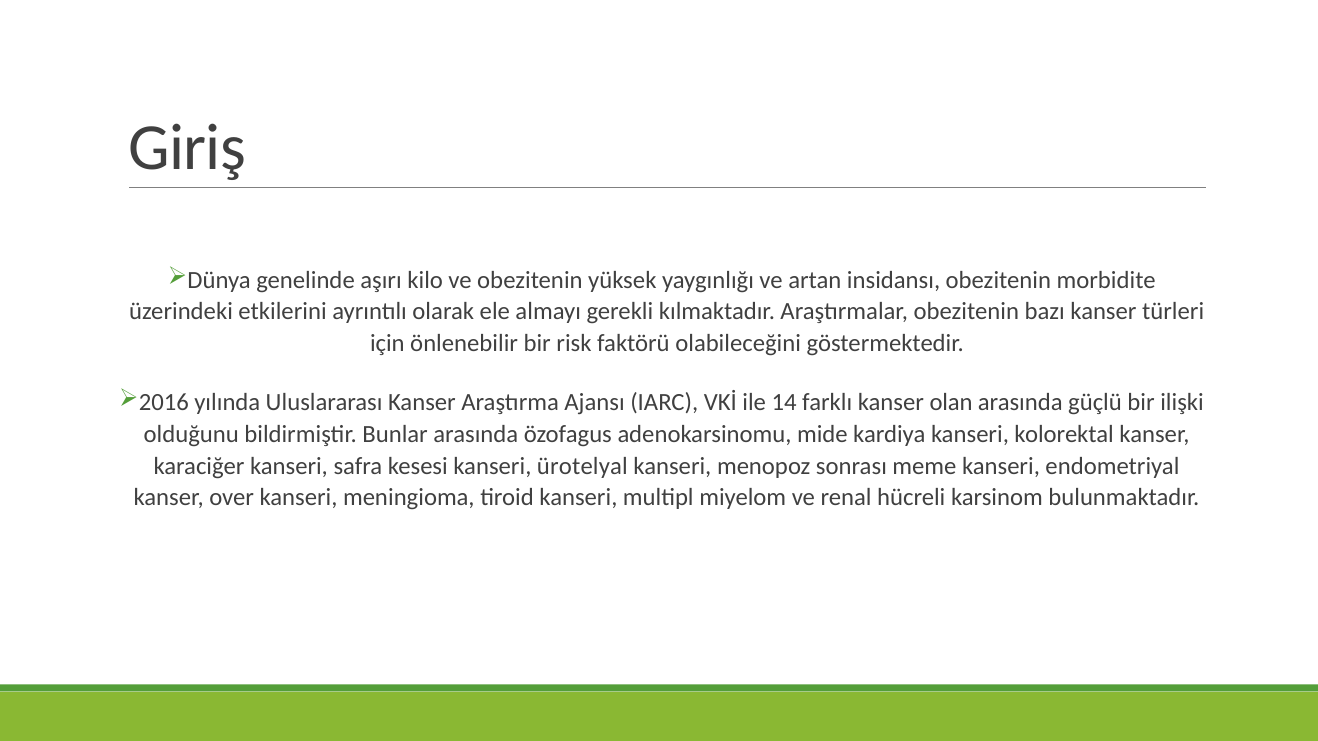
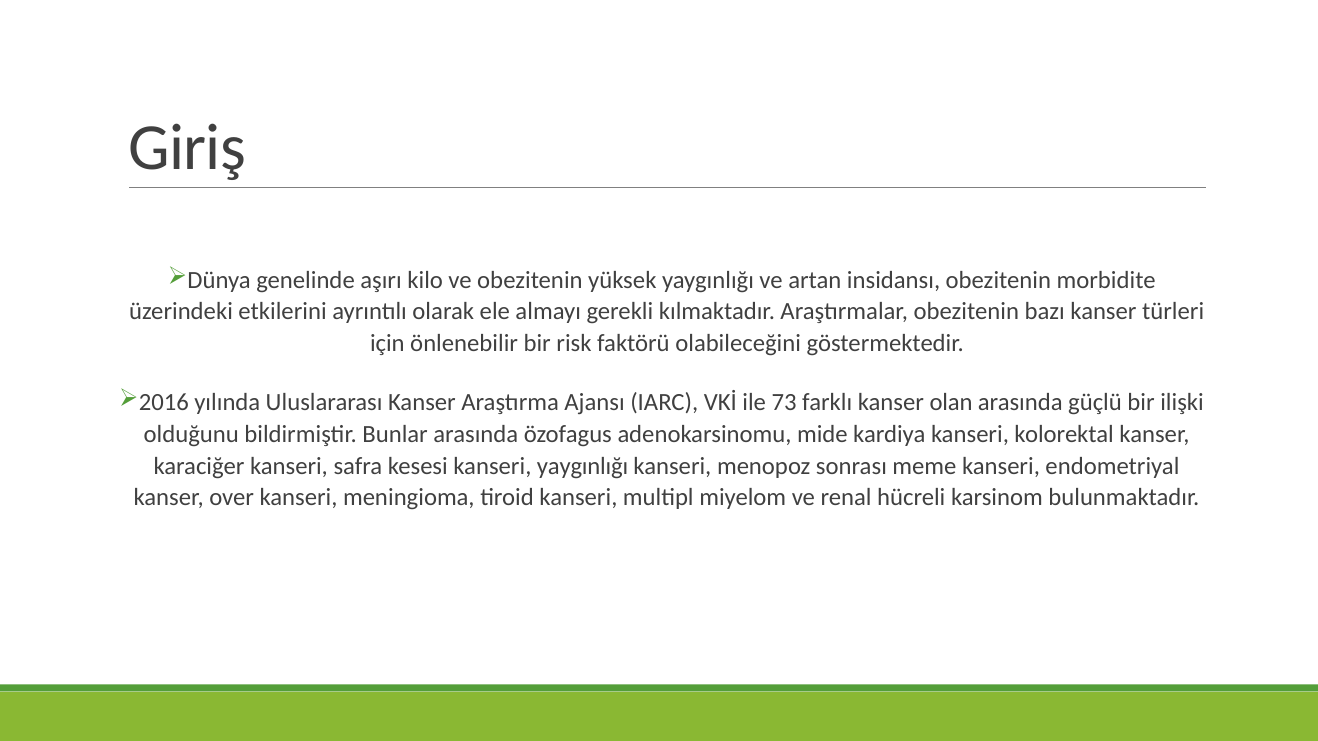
14: 14 -> 73 (784, 403)
kanseri ürotelyal: ürotelyal -> yaygınlığı (583, 466)
